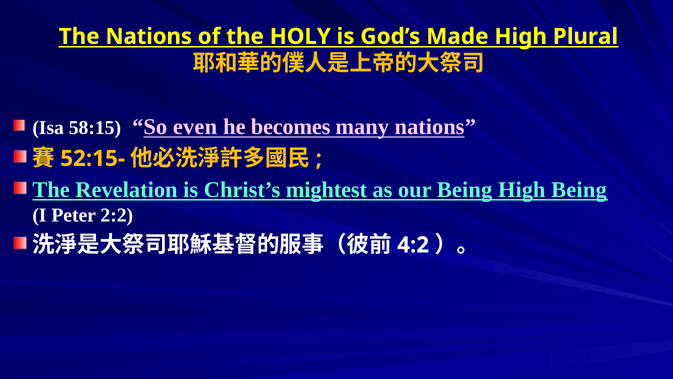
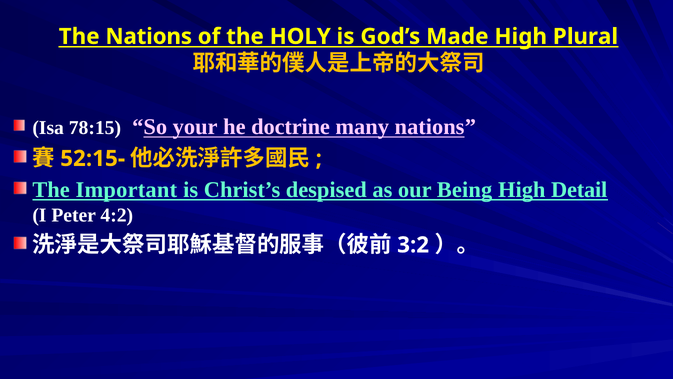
58:15: 58:15 -> 78:15 (95, 128)
even: even -> your (195, 127)
becomes: becomes -> doctrine (291, 127)
Revelation: Revelation -> Important (126, 190)
mightest: mightest -> despised (326, 190)
High Being: Being -> Detail (579, 190)
2:2: 2:2 -> 4:2 (117, 215)
4:2: 4:2 -> 3:2 (413, 245)
